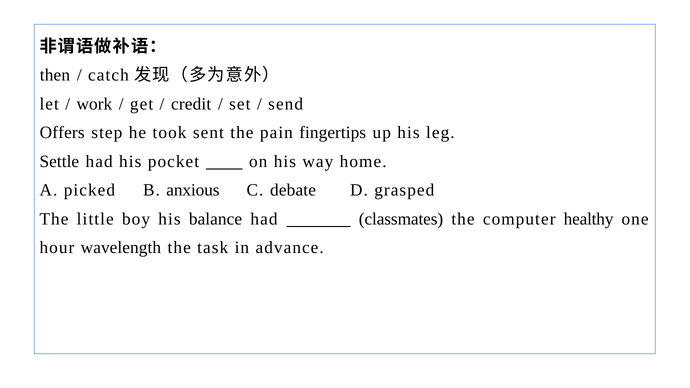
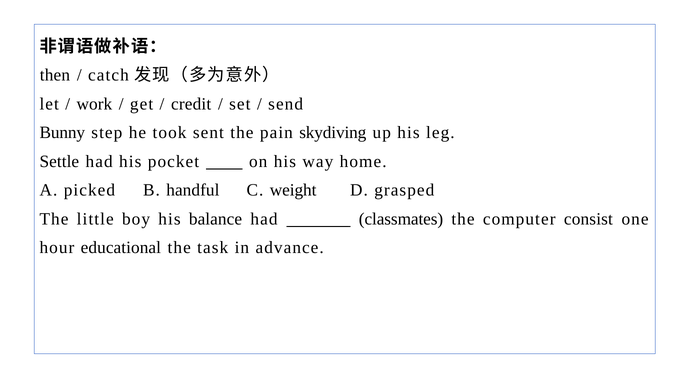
Offers: Offers -> Bunny (62, 133)
fingertips: fingertips -> skydiving (333, 133)
anxious: anxious -> handful (193, 190)
debate: debate -> weight (293, 190)
healthy: healthy -> consist (588, 219)
wavelength: wavelength -> educational (121, 248)
